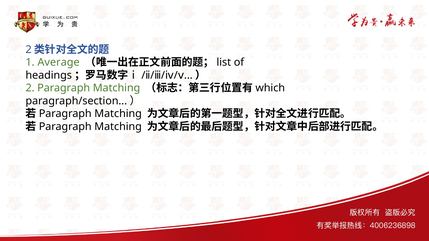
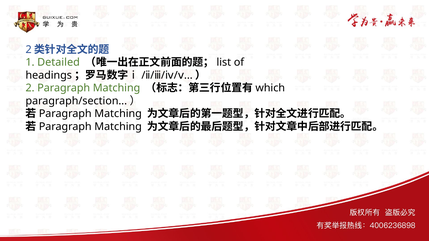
Average: Average -> Detailed (59, 62)
